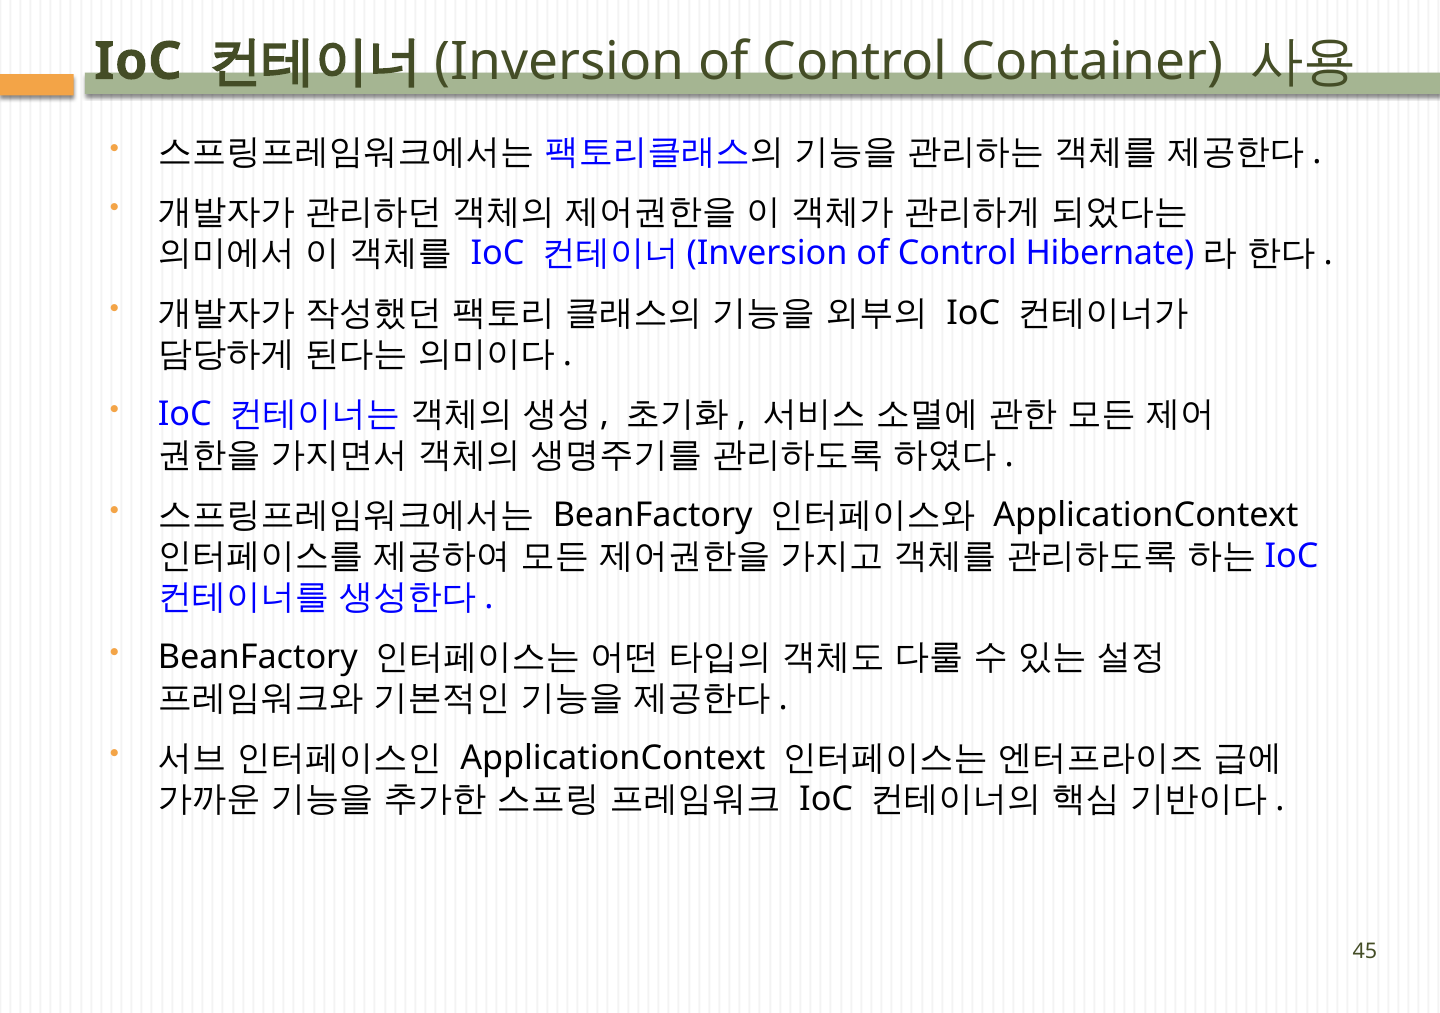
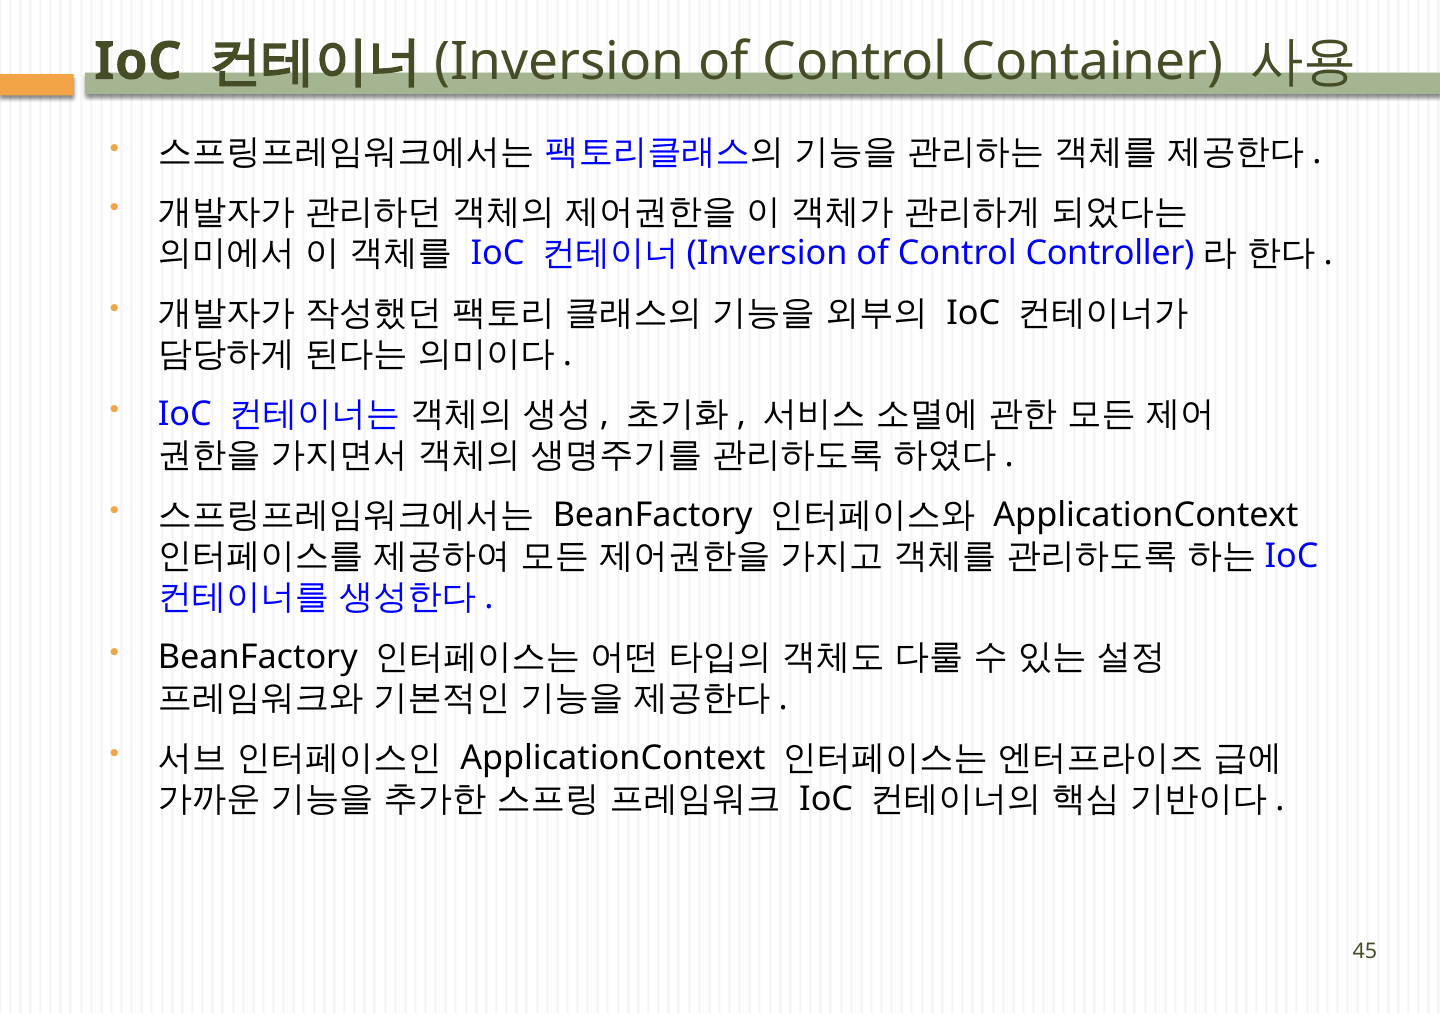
Hibernate: Hibernate -> Controller (1110, 254)
